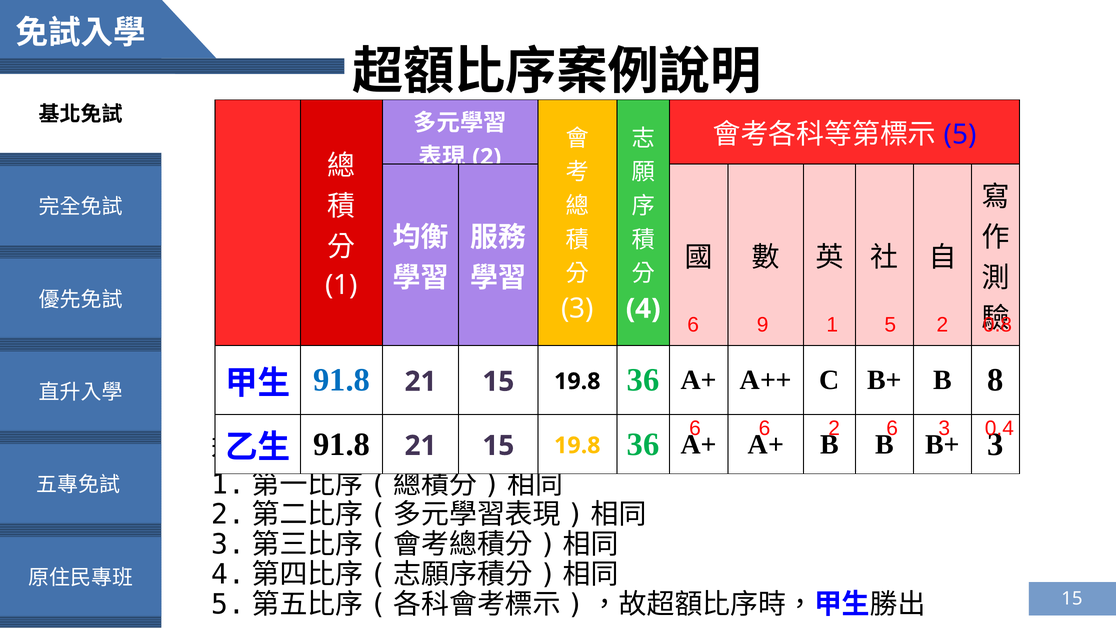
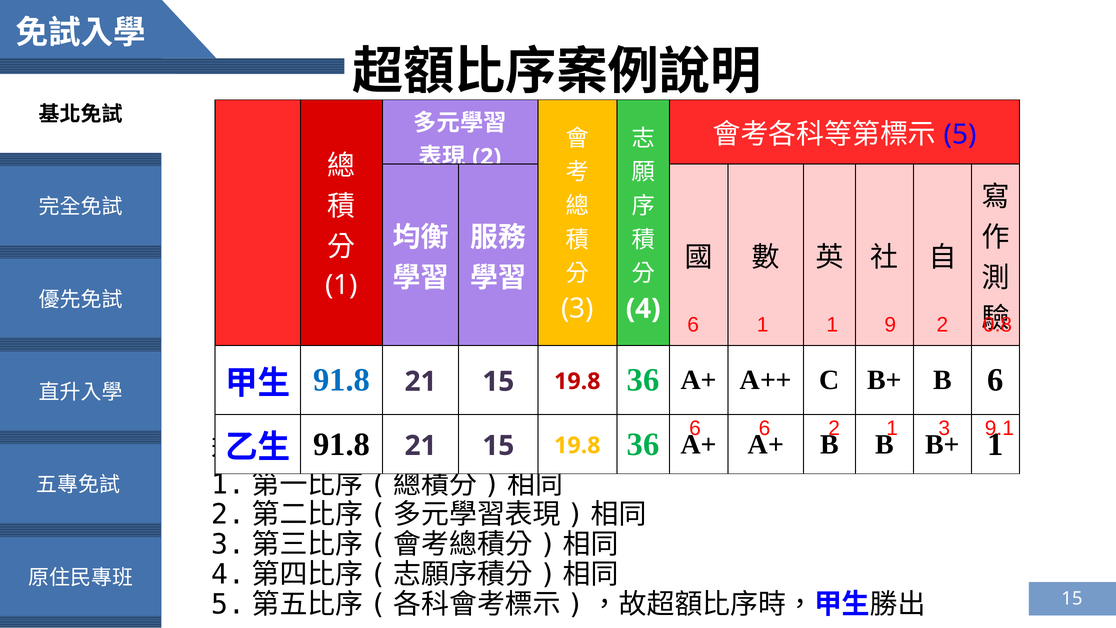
6 9: 9 -> 1 (763, 325)
1 5: 5 -> 9 (890, 325)
19.8 colour: black -> red (577, 381)
B 8: 8 -> 6 (996, 380)
2 6: 6 -> 1 (892, 428)
0.4: 0.4 -> 9.1 (999, 428)
3: 3 -> 1 (996, 444)
